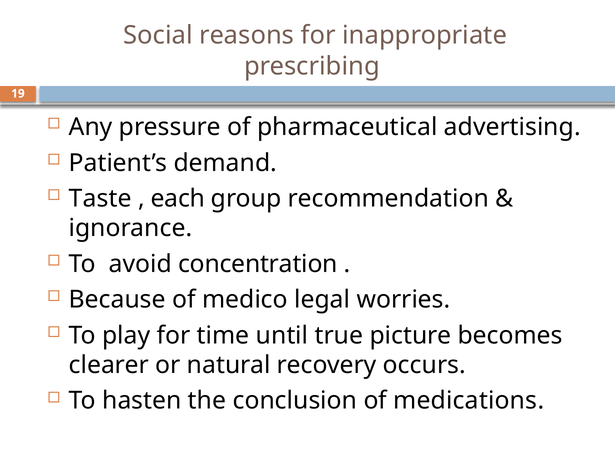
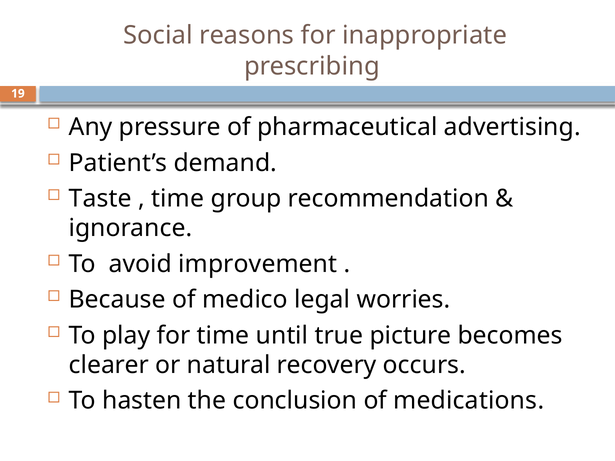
each: each -> time (178, 199)
concentration: concentration -> improvement (258, 264)
